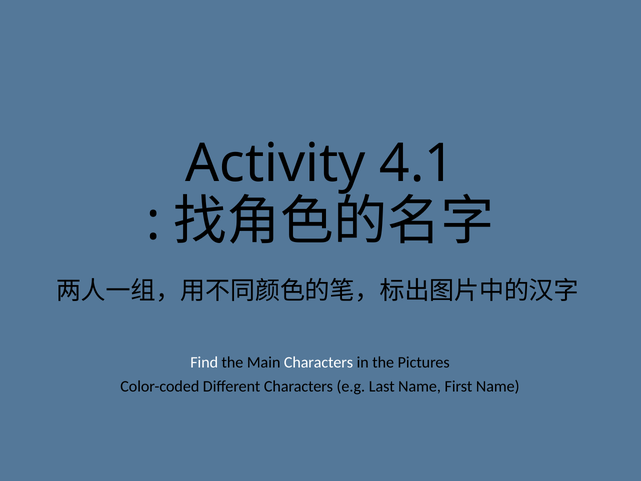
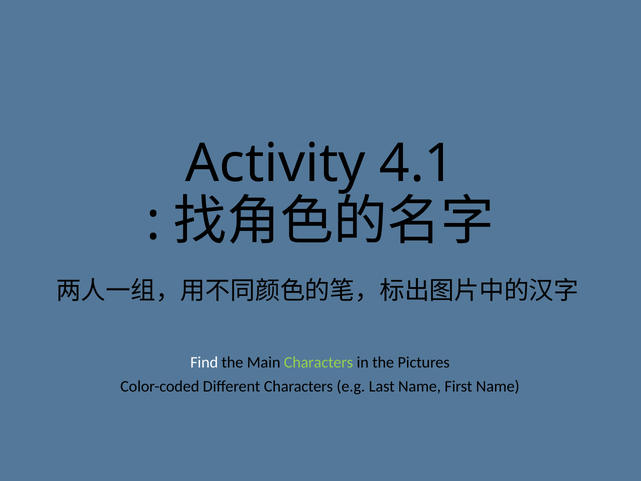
Characters colour: white -> light green (319, 362)
